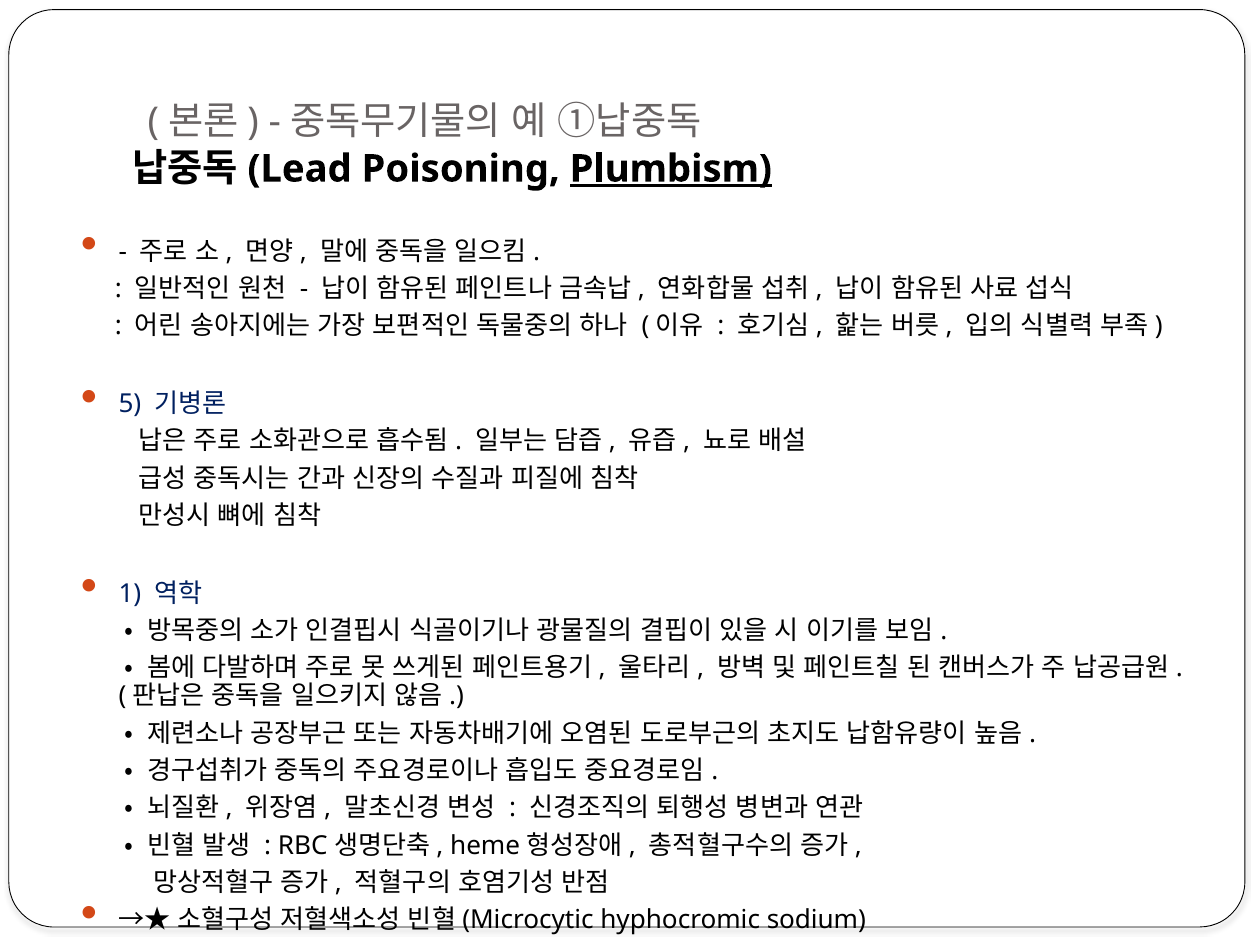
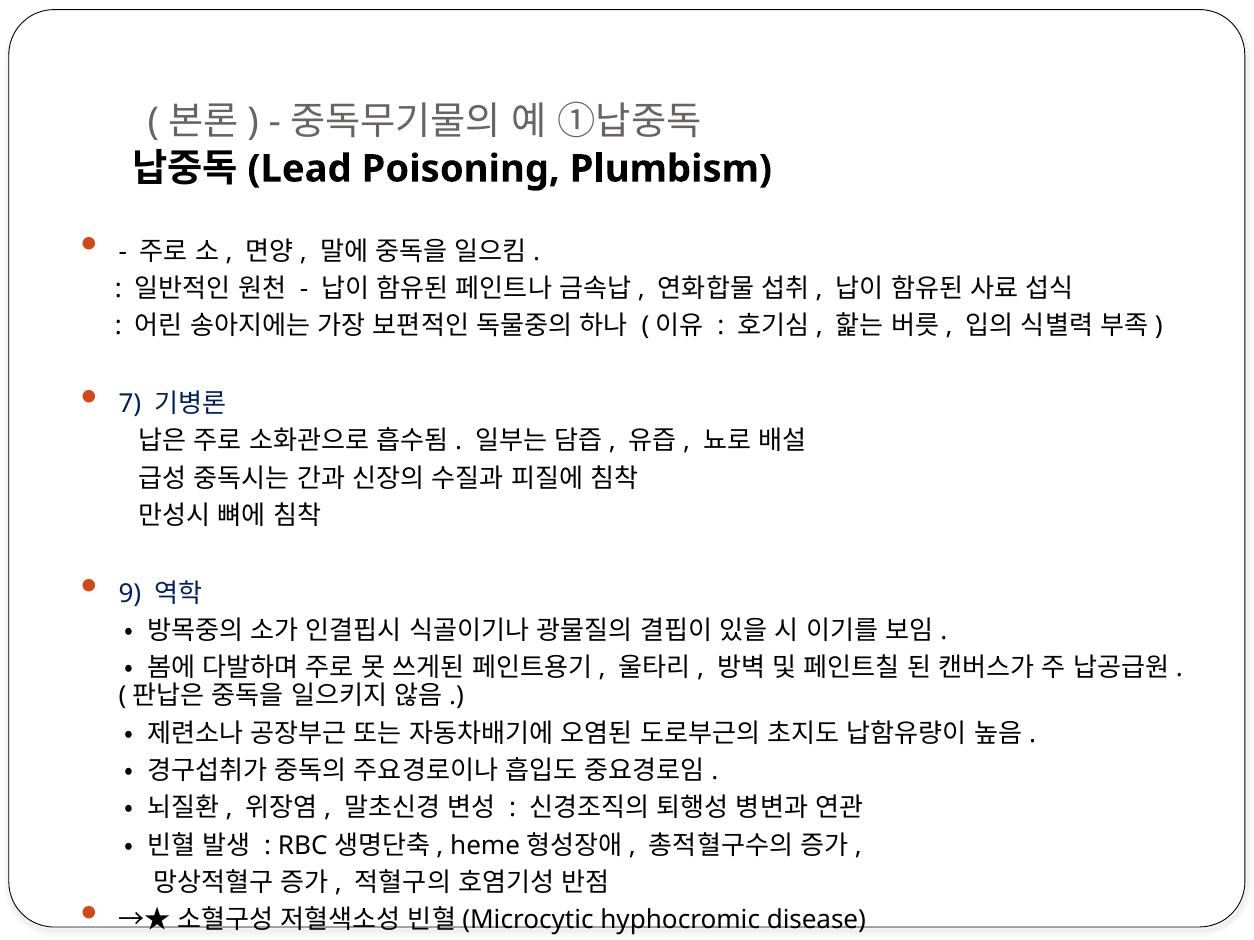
Plumbism underline: present -> none (671, 169)
5: 5 -> 7 (130, 404)
1: 1 -> 9 (130, 594)
sodium: sodium -> disease (816, 921)
